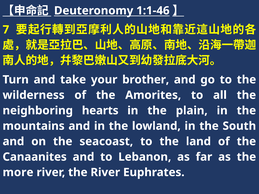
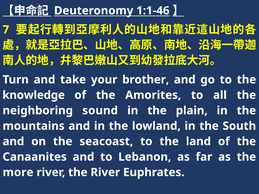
wilderness: wilderness -> knowledge (34, 95)
hearts: hearts -> sound (100, 111)
